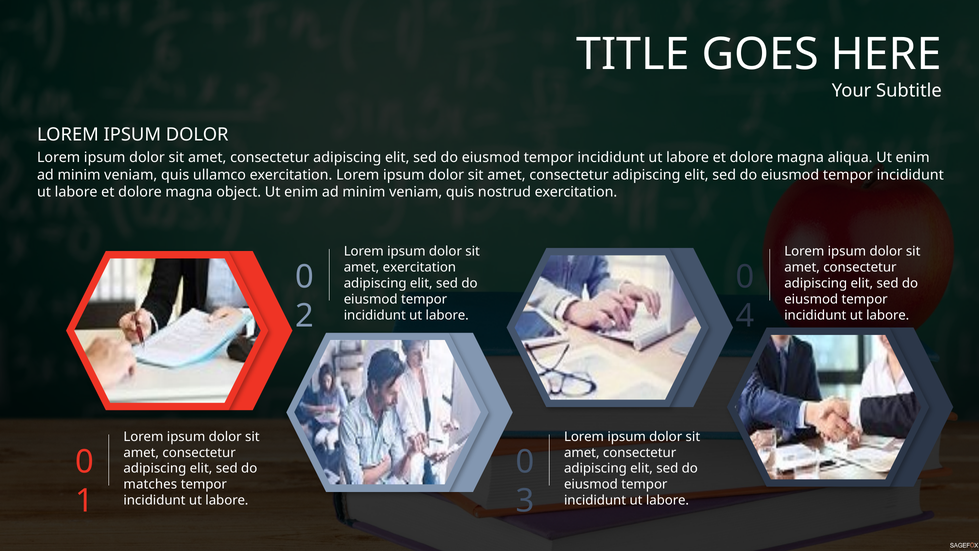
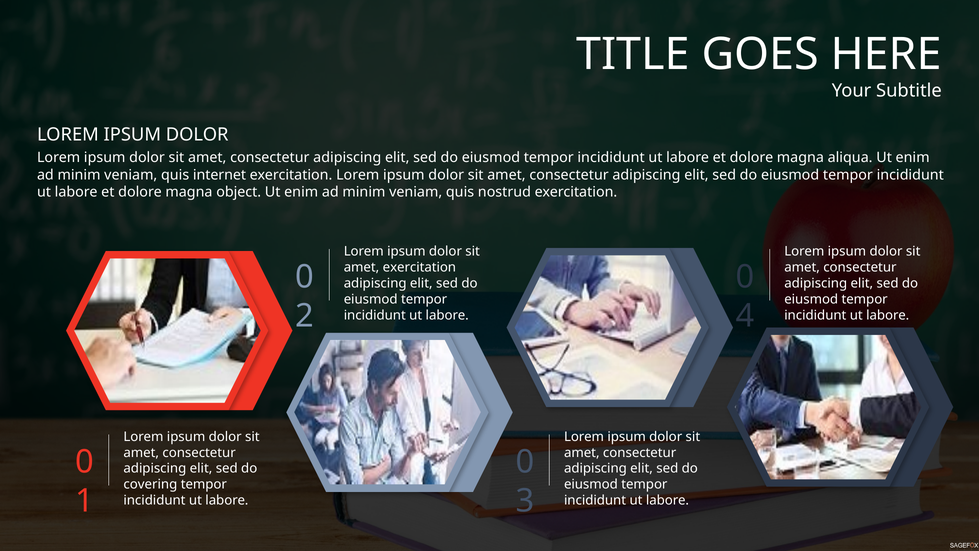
ullamco: ullamco -> internet (220, 175)
matches: matches -> covering (150, 484)
